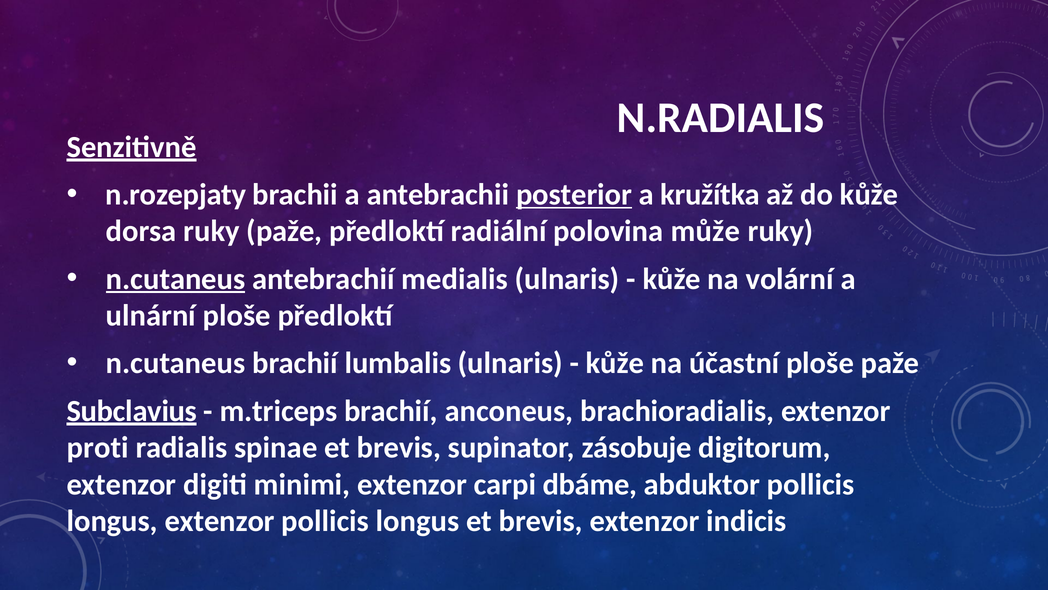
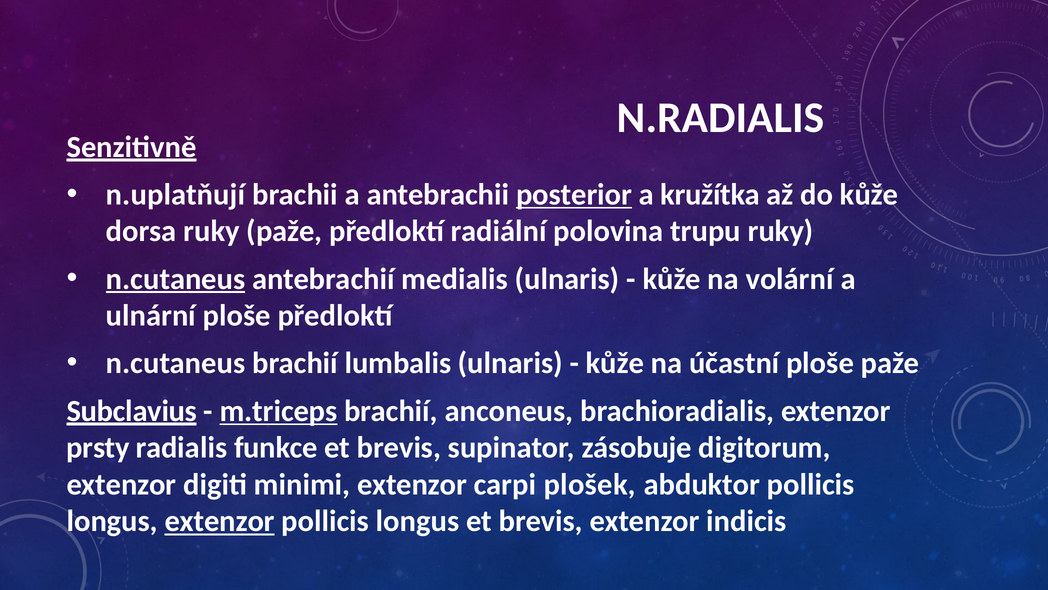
n.rozepjaty: n.rozepjaty -> n.uplatňují (176, 194)
může: může -> trupu (706, 231)
m.triceps underline: none -> present (279, 411)
proti: proti -> prsty (98, 447)
spinae: spinae -> funkce (276, 447)
dbáme: dbáme -> plošek (590, 484)
extenzor underline: none -> present (220, 521)
